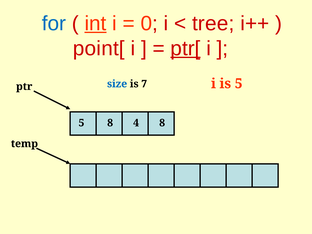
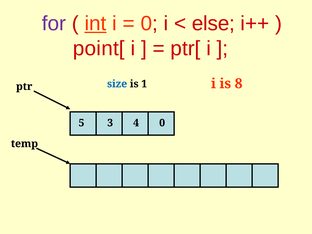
for colour: blue -> purple (54, 24)
tree: tree -> else (213, 24)
ptr[ underline: present -> none (185, 49)
is 5: 5 -> 8 (239, 84)
7: 7 -> 1 (144, 84)
5 8: 8 -> 3 (110, 123)
4 8: 8 -> 0 (162, 123)
